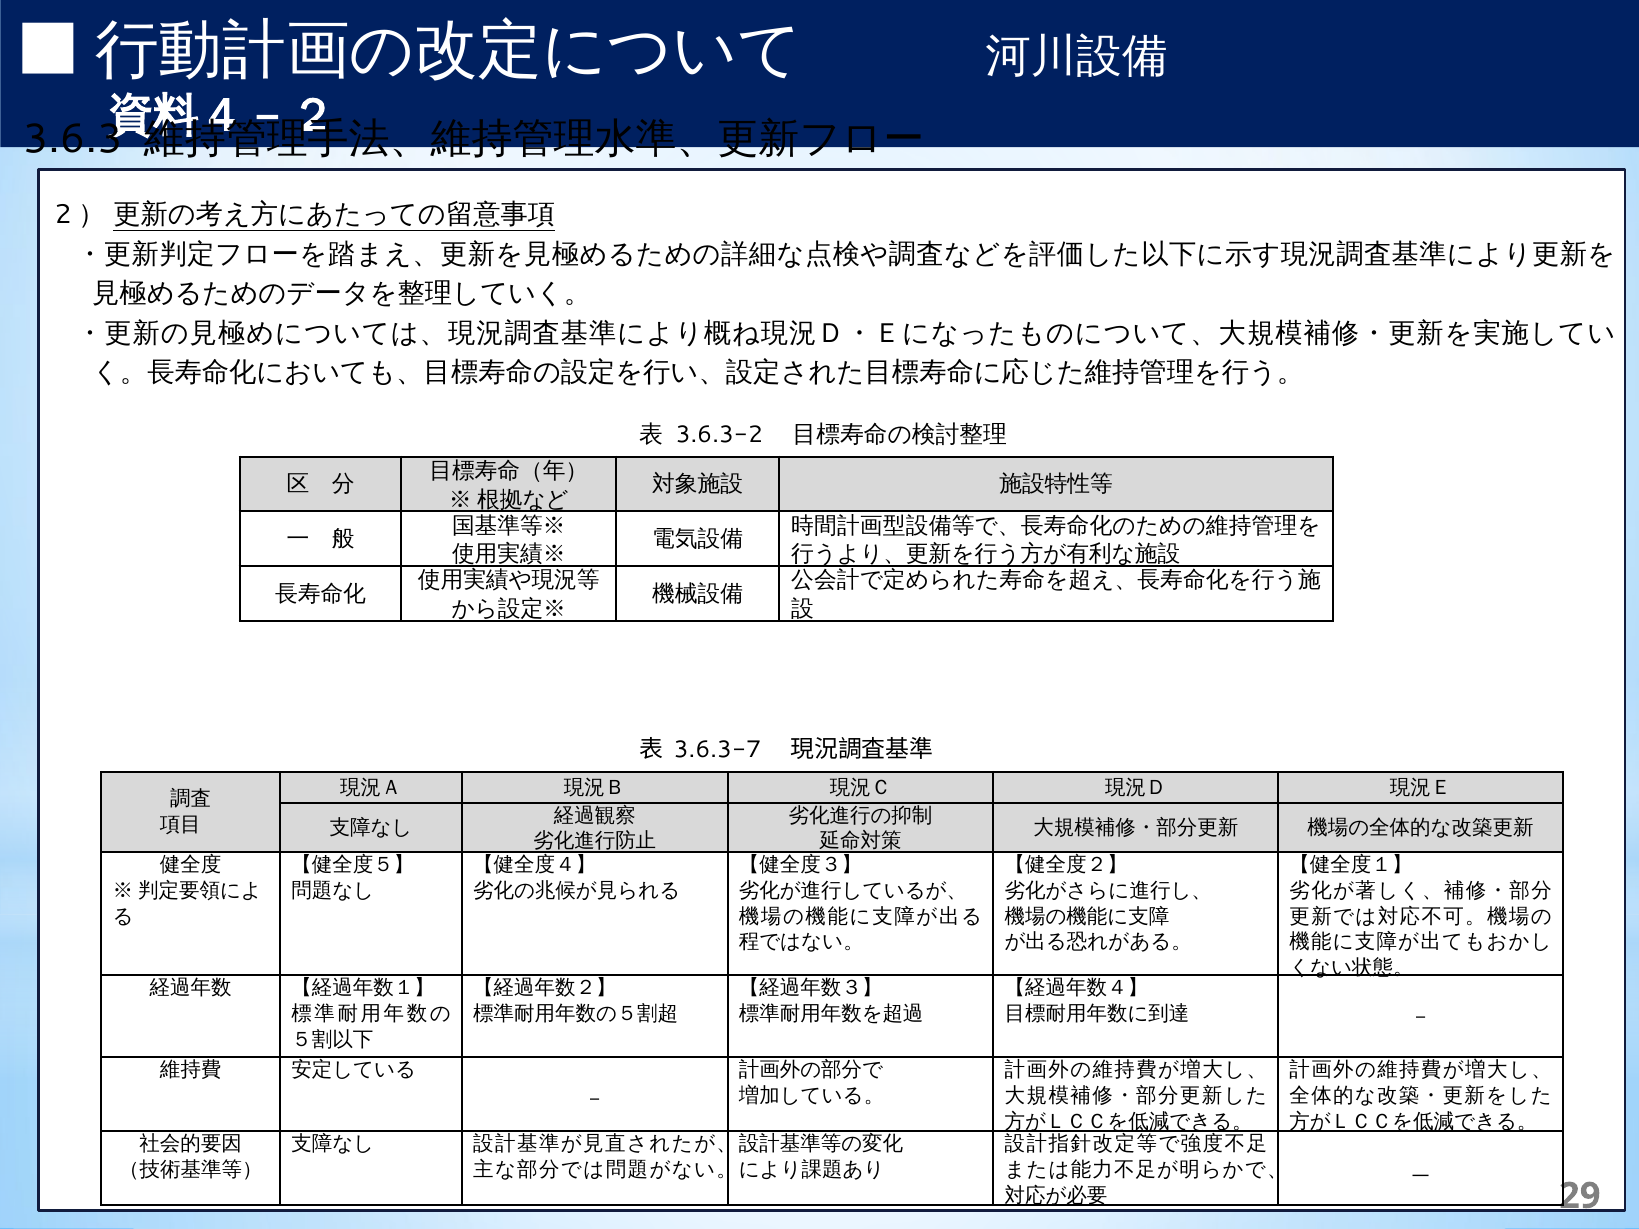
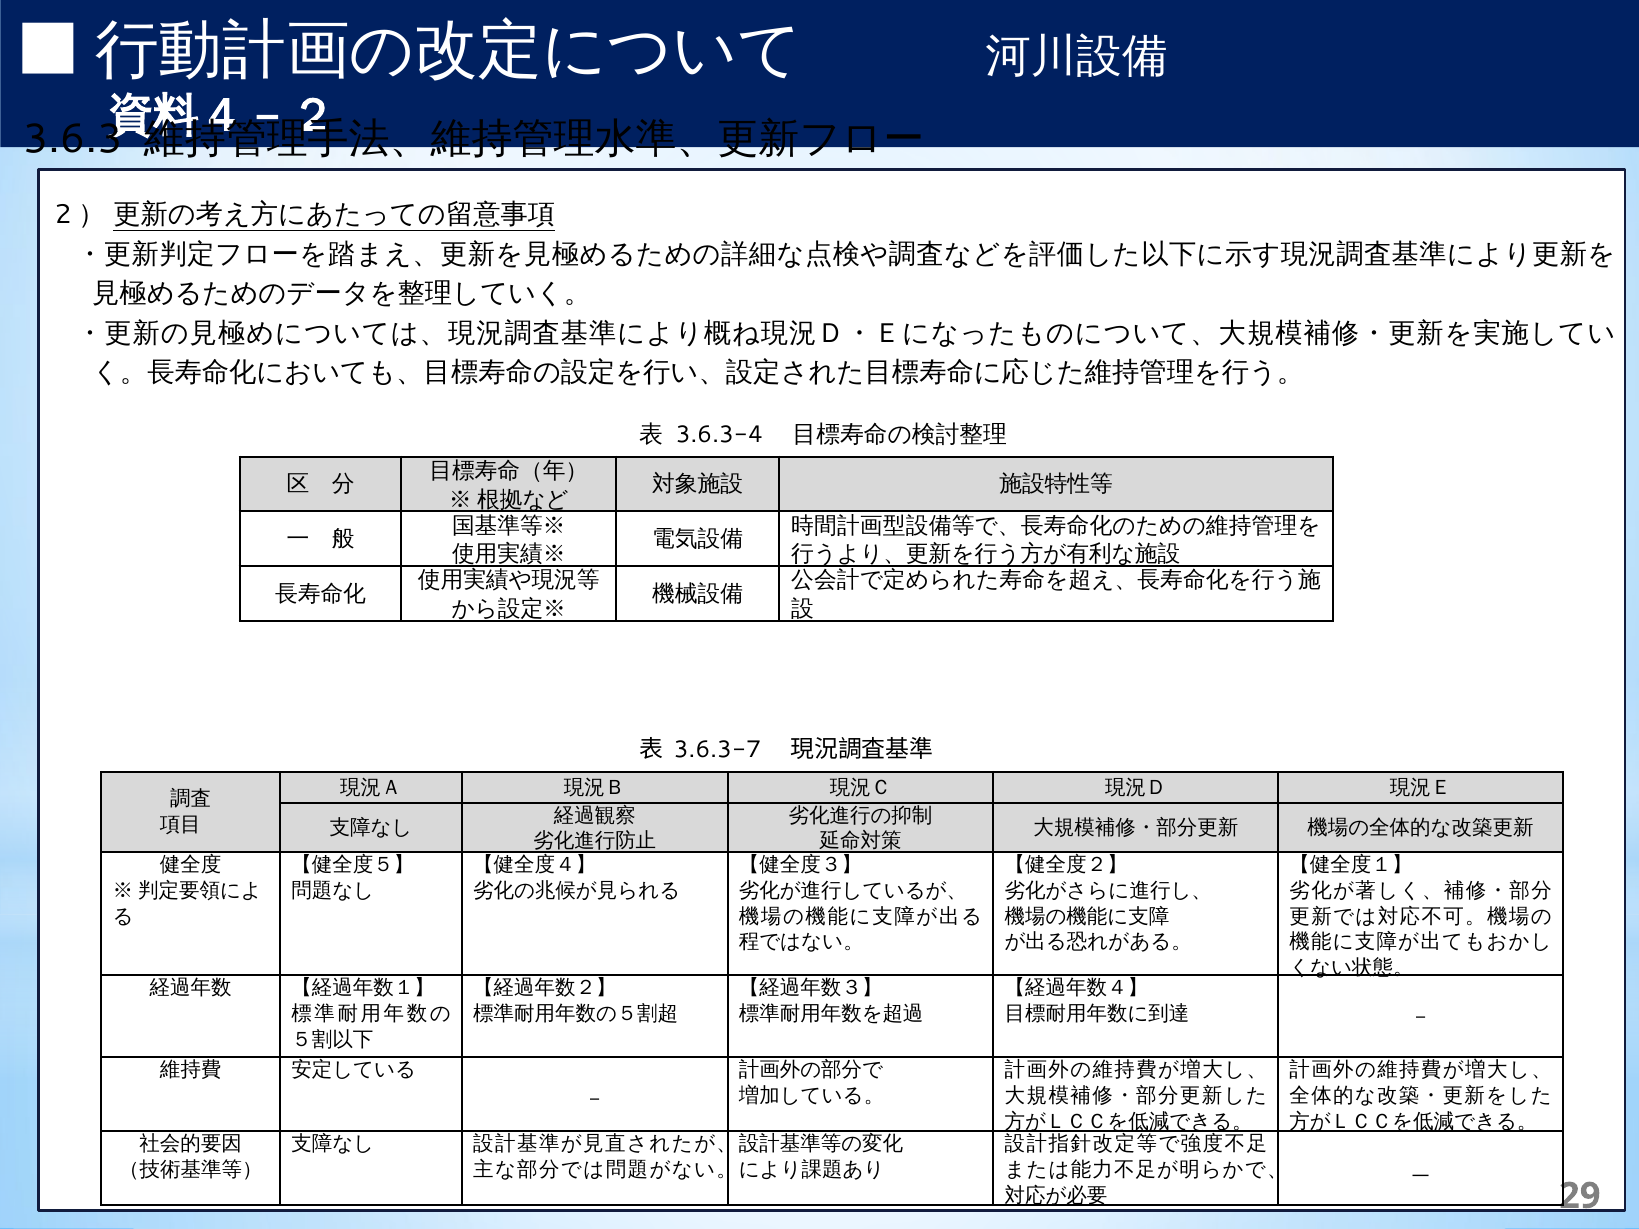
3.6.3-2: 3.6.3-2 -> 3.6.3-4 (719, 435)
